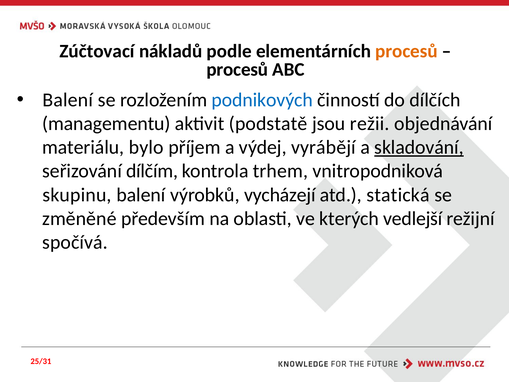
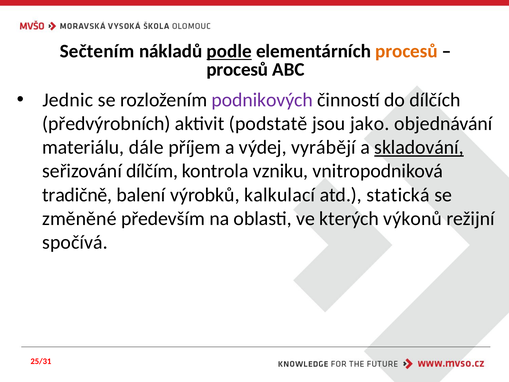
Zúčtovací: Zúčtovací -> Sečtením (97, 51)
podle underline: none -> present (229, 51)
Balení: Balení -> Jednic (68, 100)
podnikových colour: blue -> purple (262, 100)
managementu: managementu -> předvýrobních (106, 124)
režii: režii -> jako (370, 124)
bylo: bylo -> dále (146, 147)
trhem: trhem -> vzniku (281, 171)
skupinu: skupinu -> tradičně (77, 195)
vycházejí: vycházejí -> kalkulací (280, 195)
vedlejší: vedlejší -> výkonů (413, 218)
